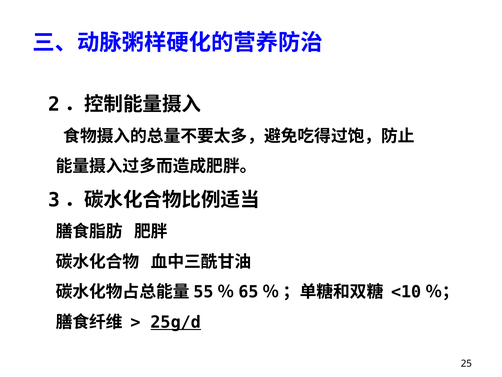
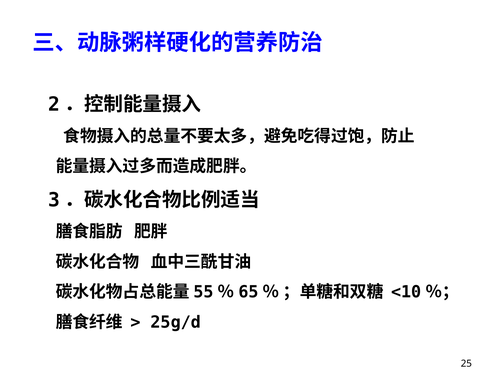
25g/d underline: present -> none (176, 322)
